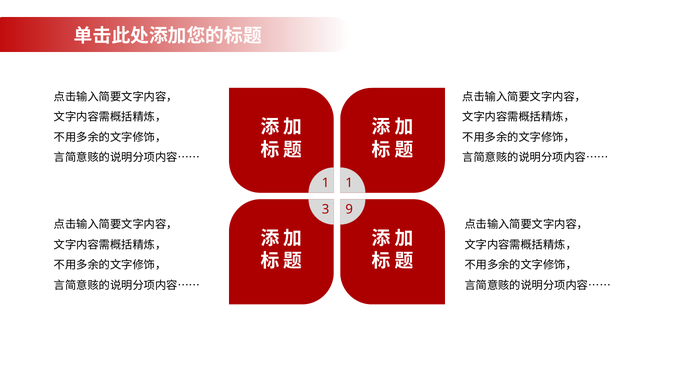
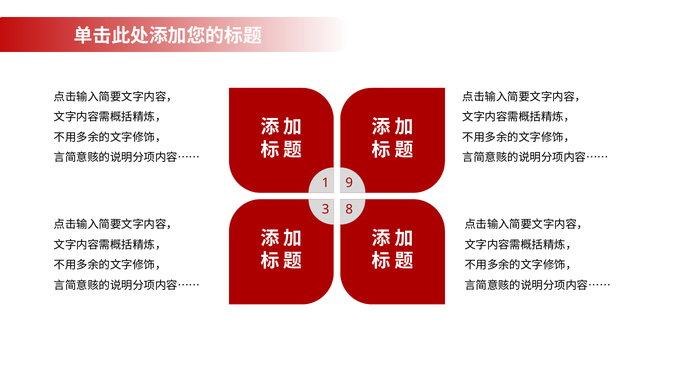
1 1: 1 -> 9 (349, 183)
9: 9 -> 8 (349, 209)
